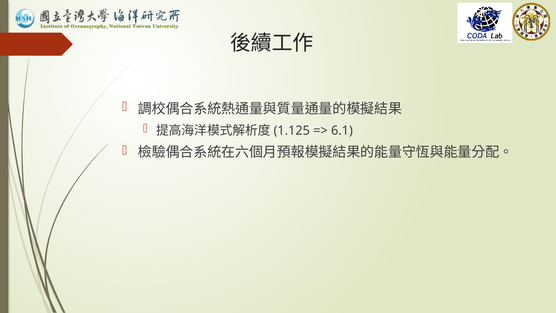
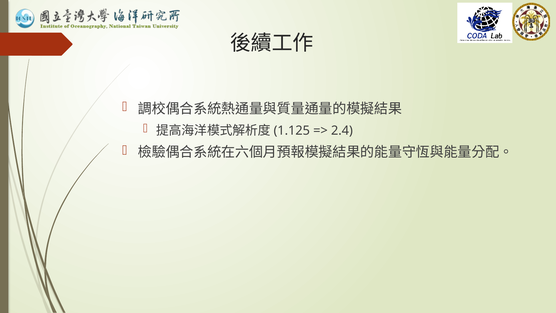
6.1: 6.1 -> 2.4 (342, 130)
